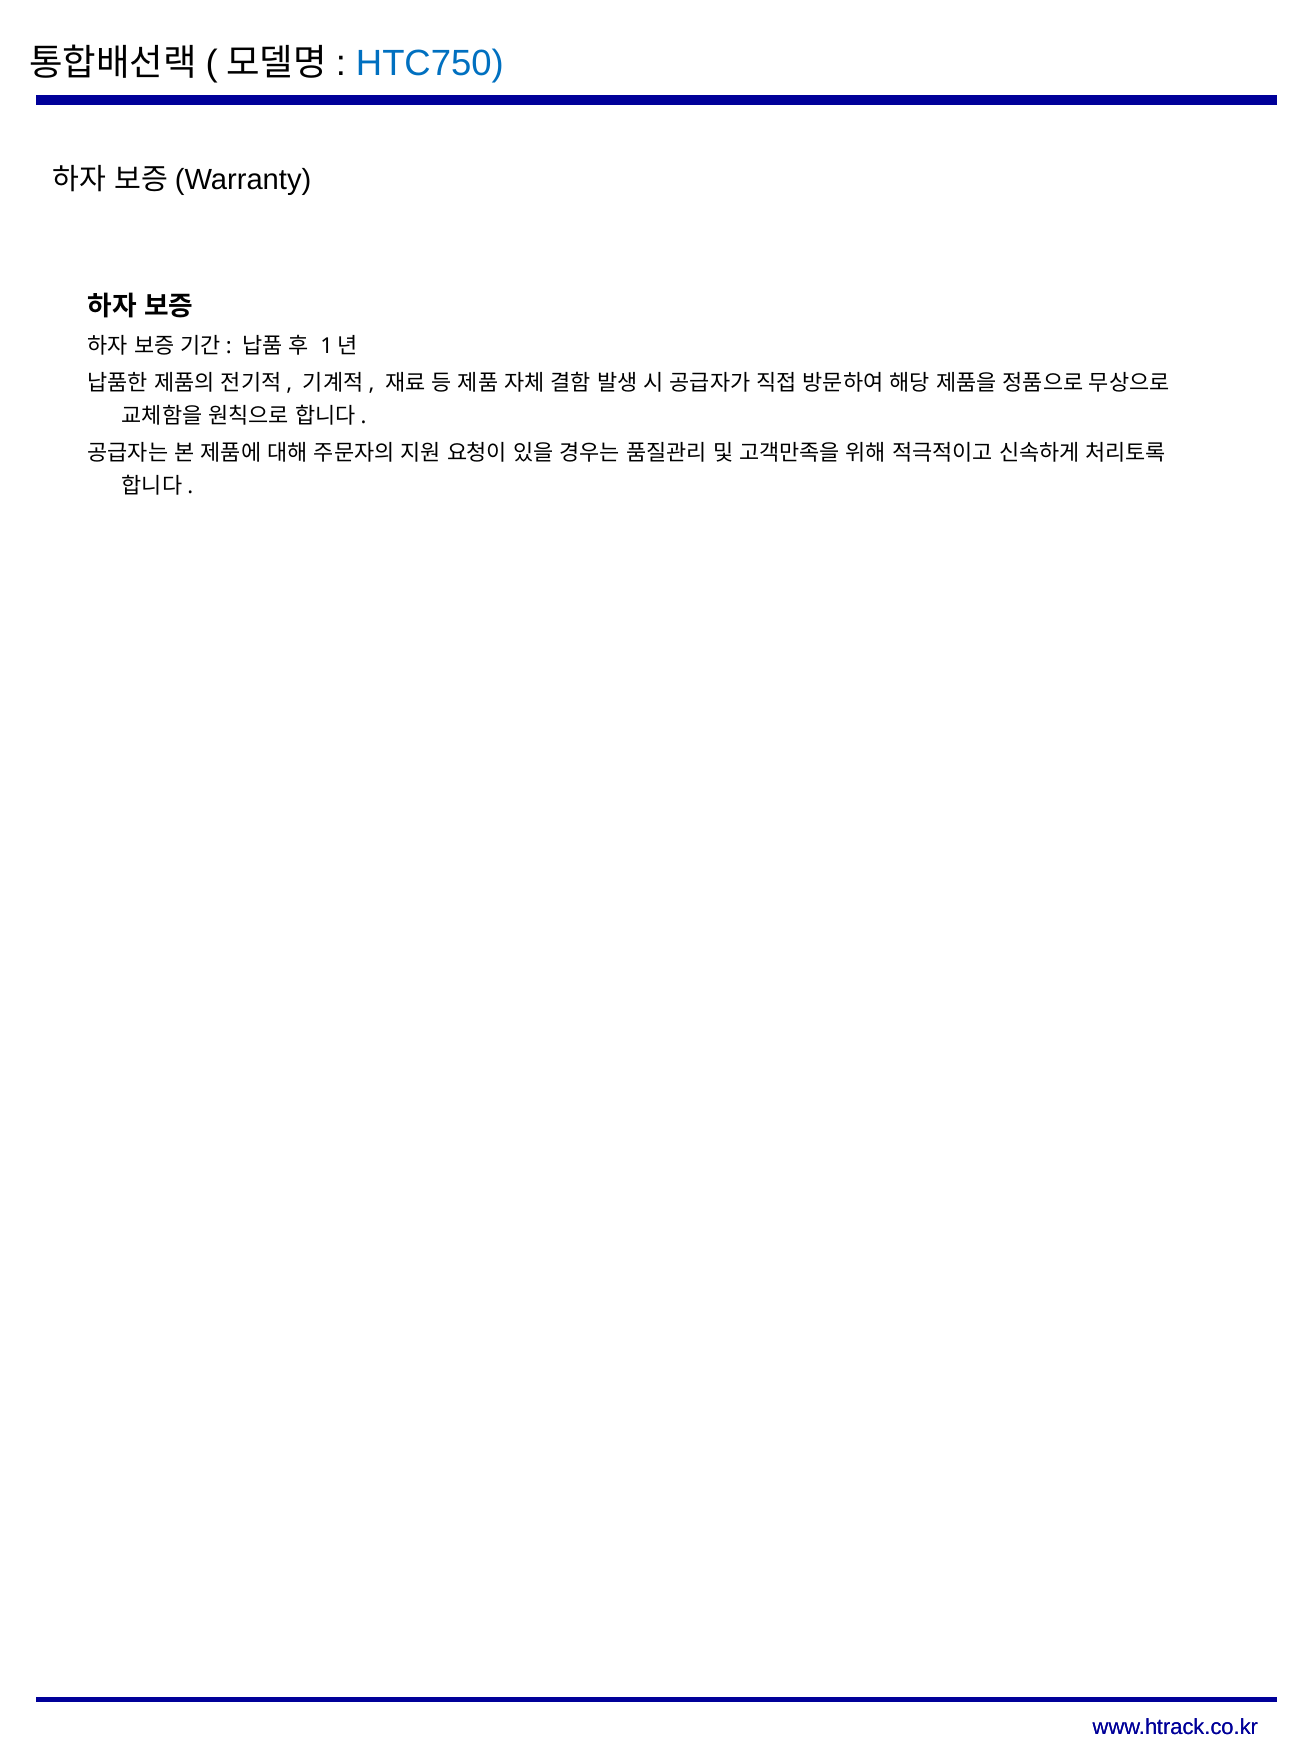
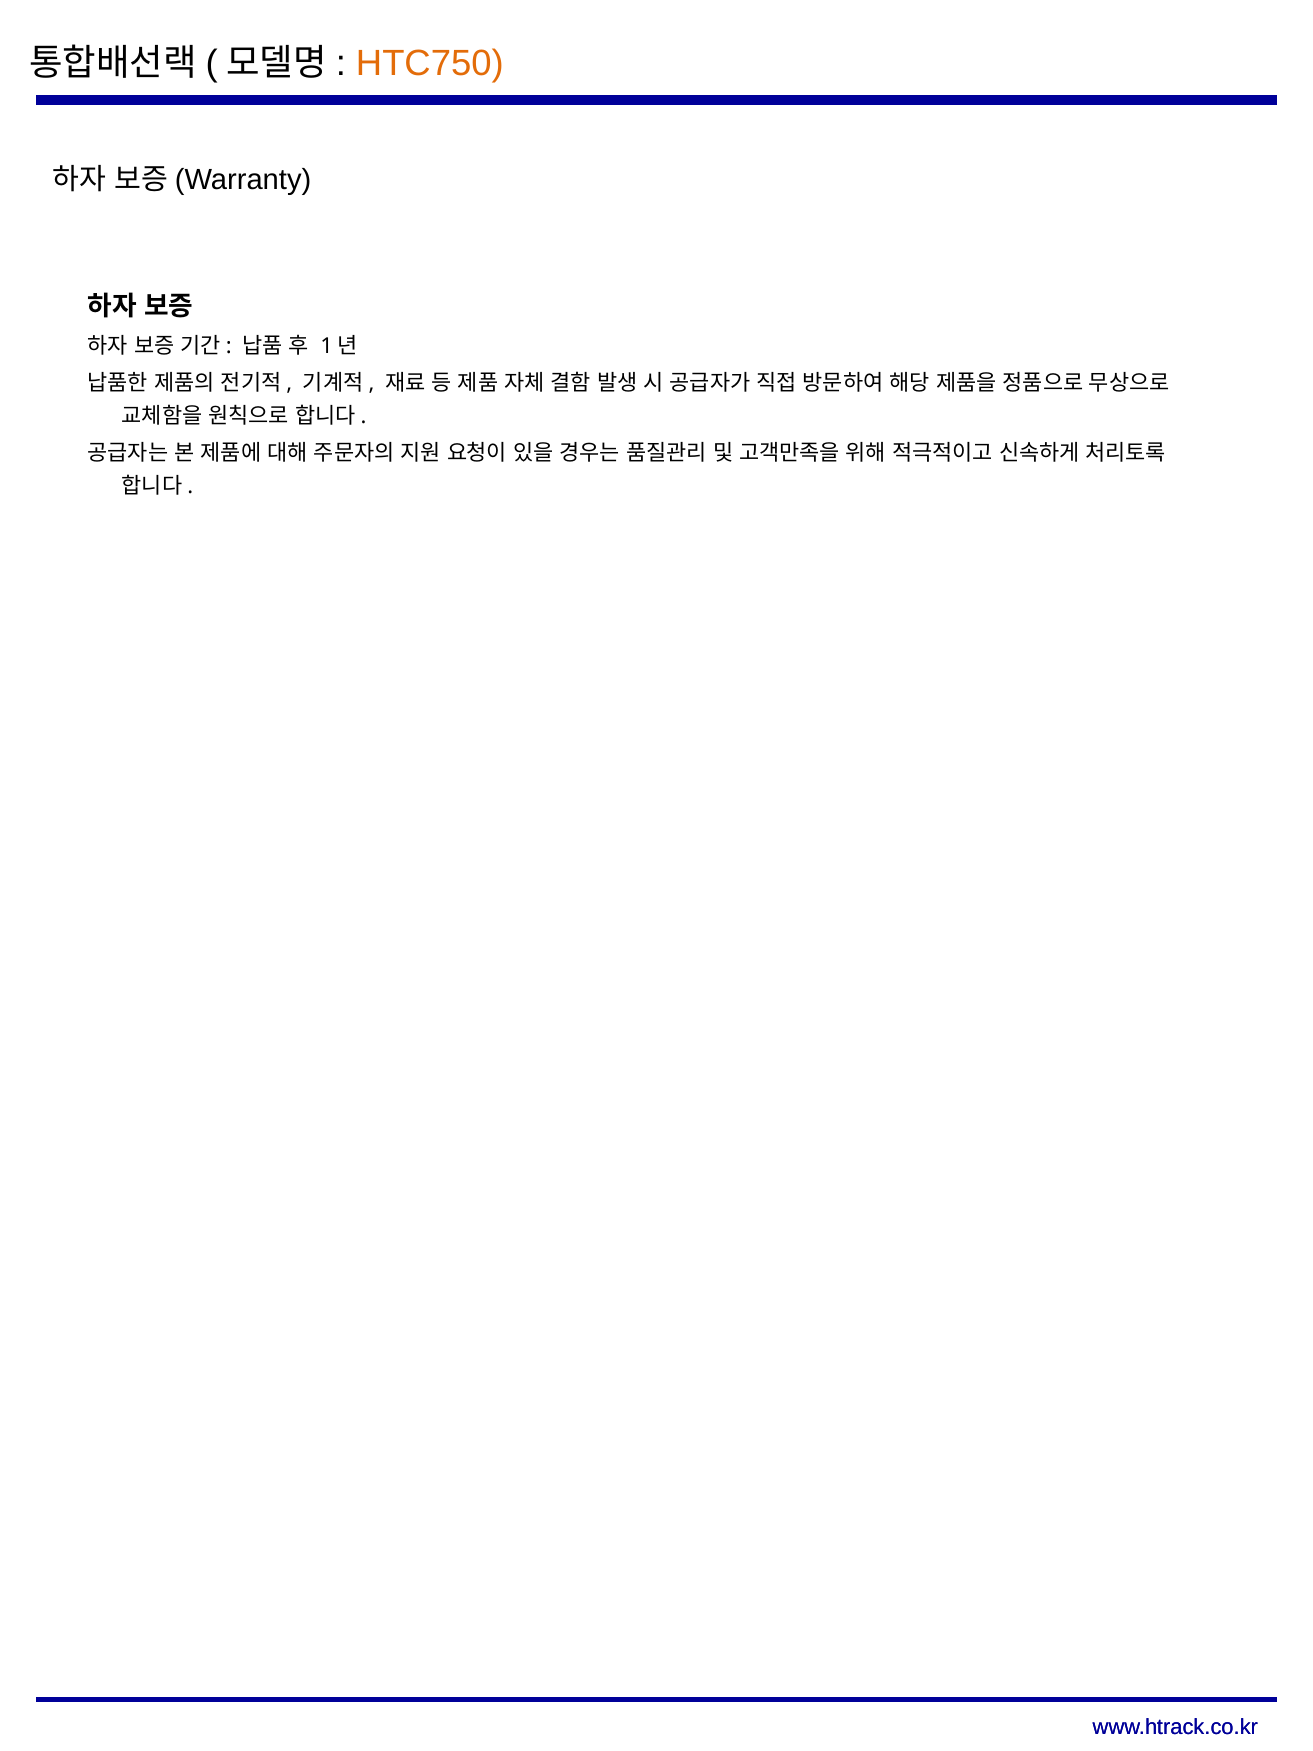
HTC750 colour: blue -> orange (430, 64)
